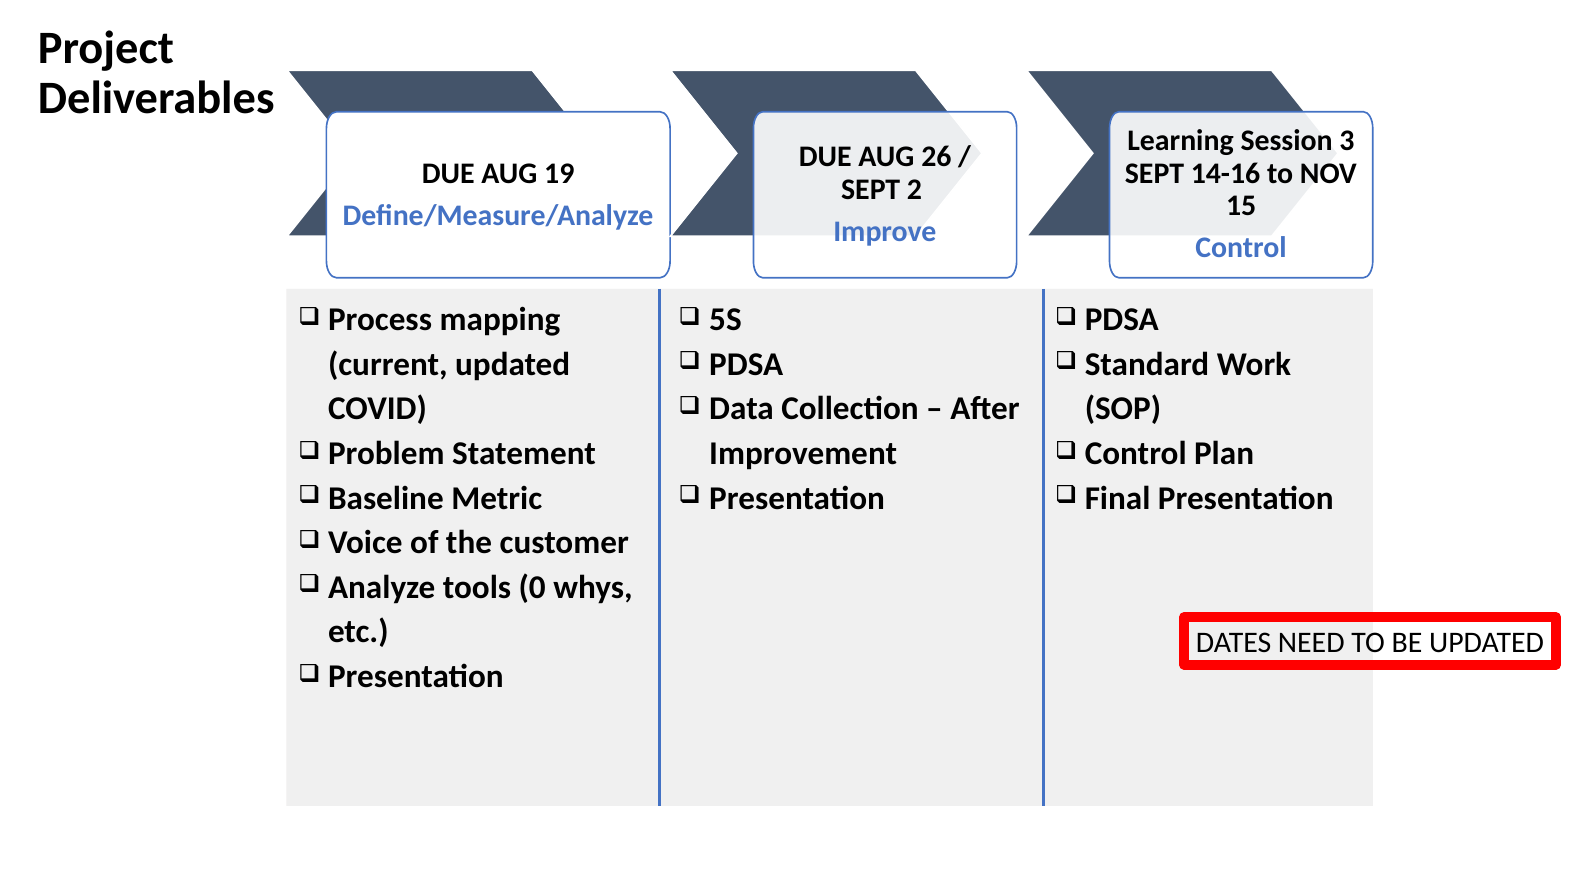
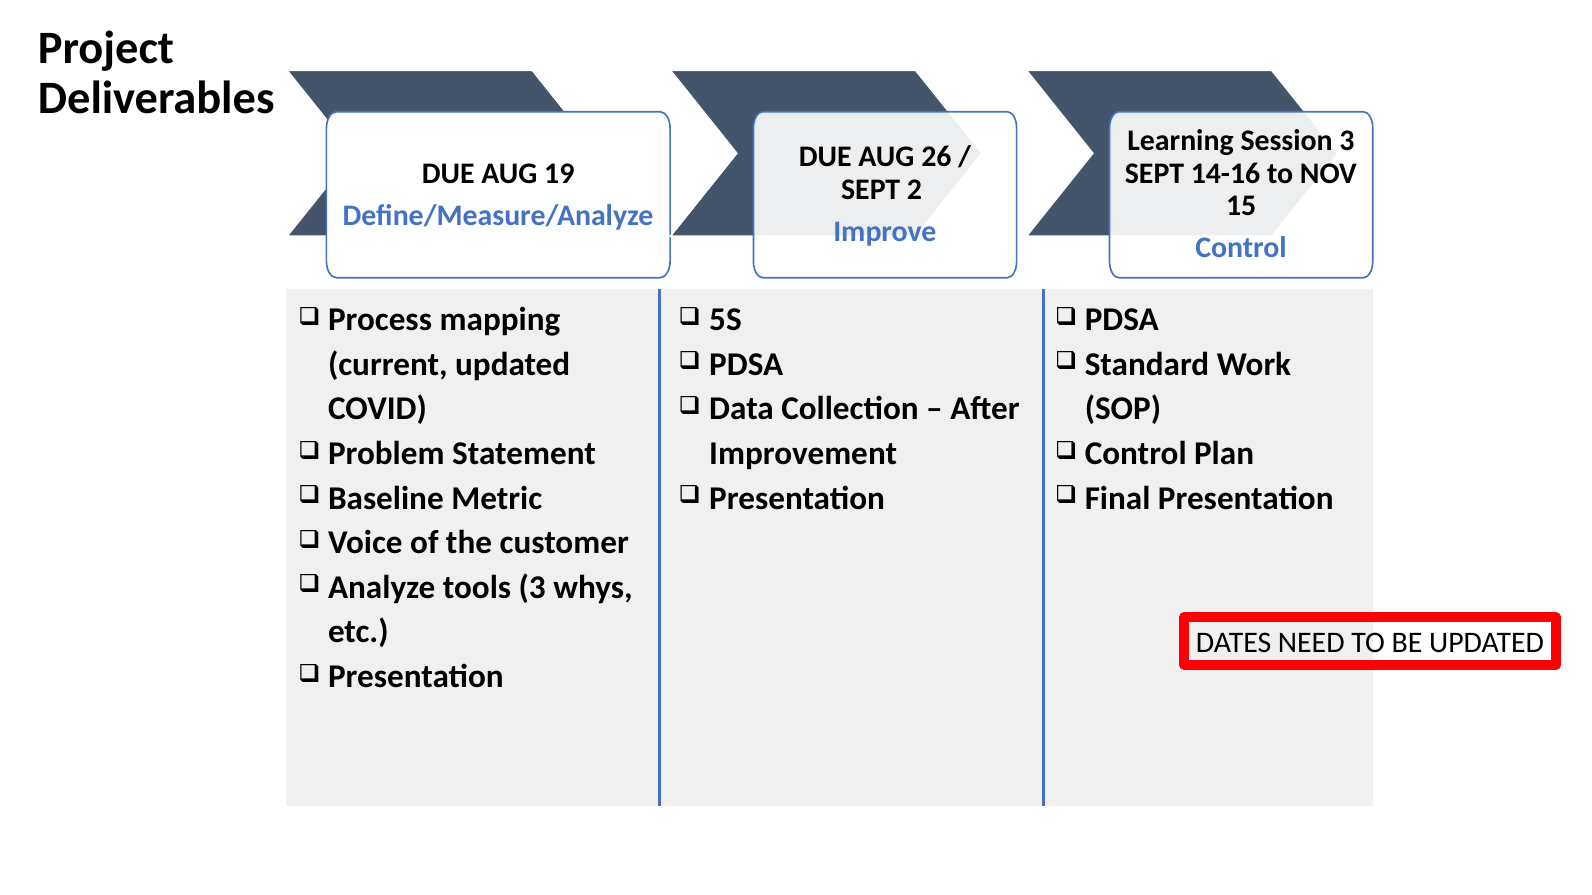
tools 0: 0 -> 3 (532, 588)
